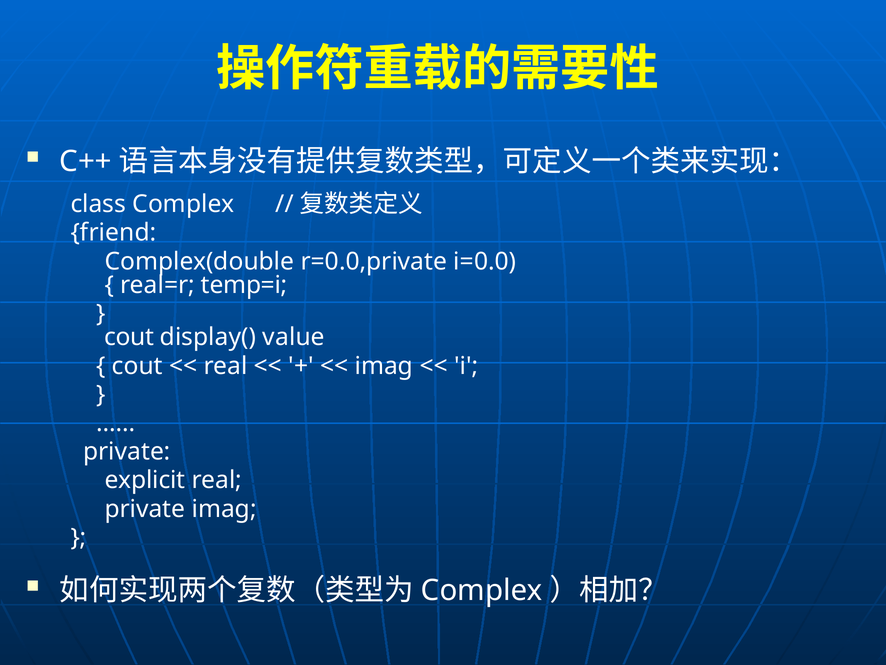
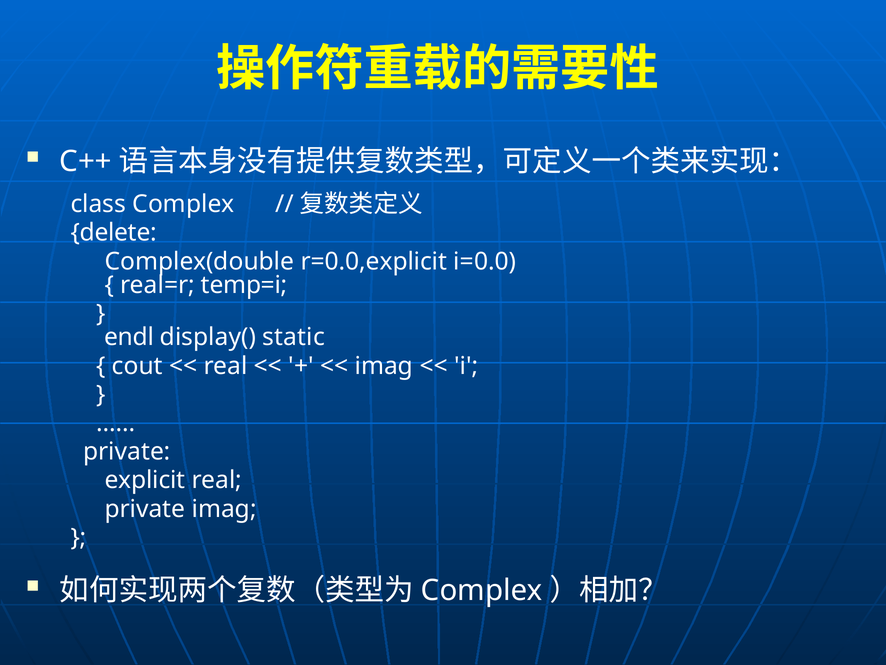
friend: friend -> delete (114, 233)
r=0.0,private: r=0.0,private -> r=0.0,explicit (374, 261)
cout: cout -> endl (129, 337)
value: value -> static (294, 337)
